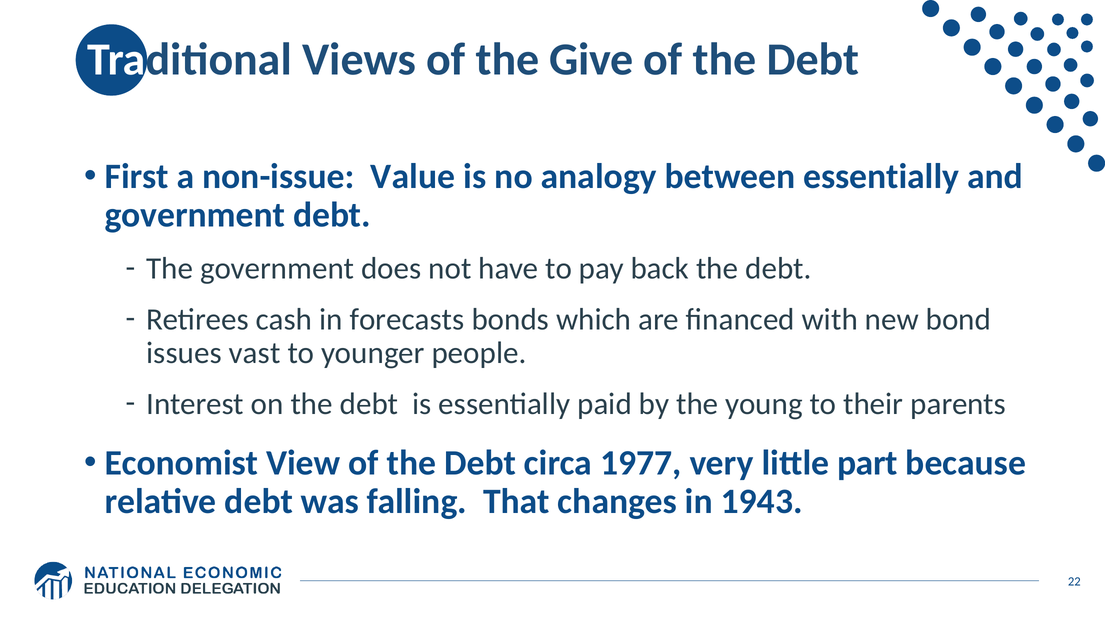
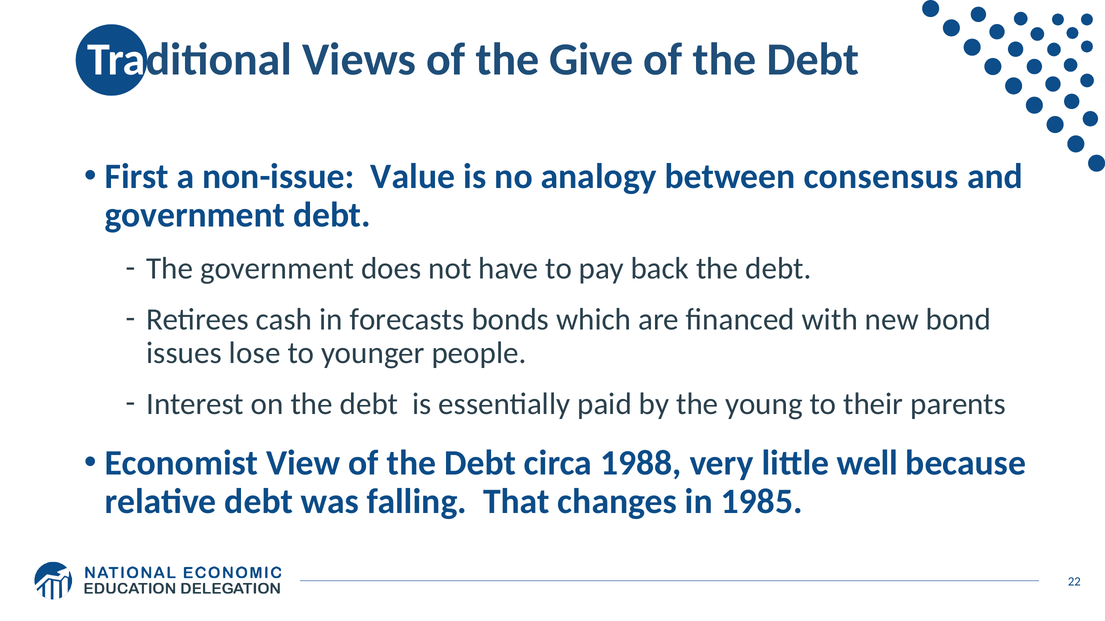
between essentially: essentially -> consensus (881, 177)
vast: vast -> lose (255, 353)
1977: 1977 -> 1988 (641, 463)
part: part -> well (867, 463)
1943: 1943 -> 1985 (762, 502)
